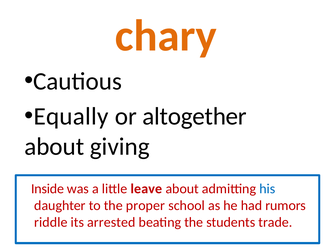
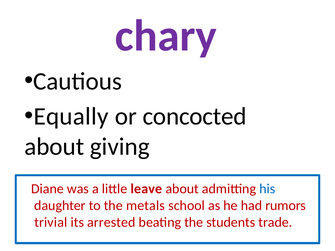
chary colour: orange -> purple (166, 36)
altogether: altogether -> concocted (195, 116)
Inside: Inside -> Diane (47, 189)
proper: proper -> metals (145, 206)
riddle: riddle -> trivial (51, 222)
